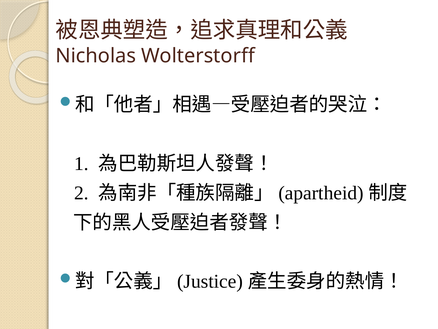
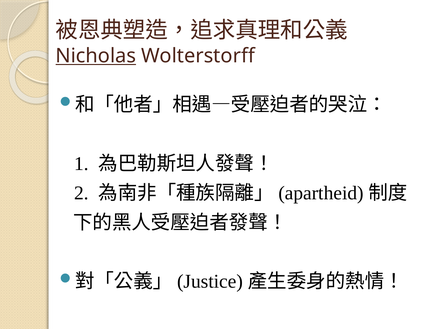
Nicholas underline: none -> present (96, 56)
